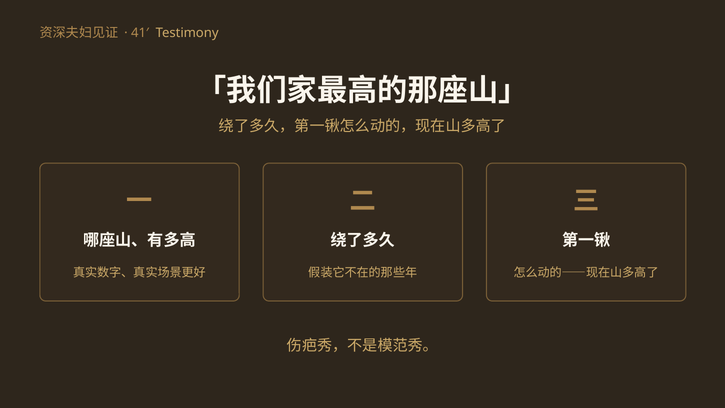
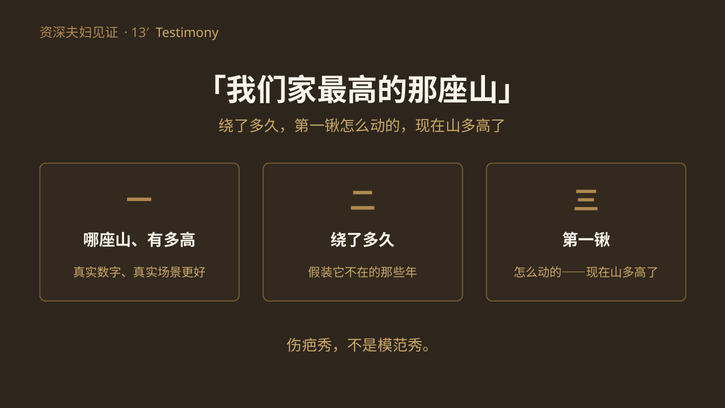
41′: 41′ -> 13′ (140, 33)
